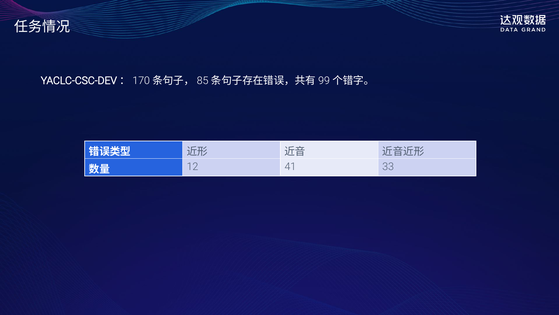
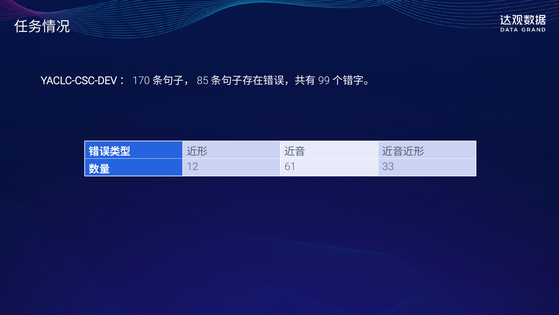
41: 41 -> 61 (290, 167)
